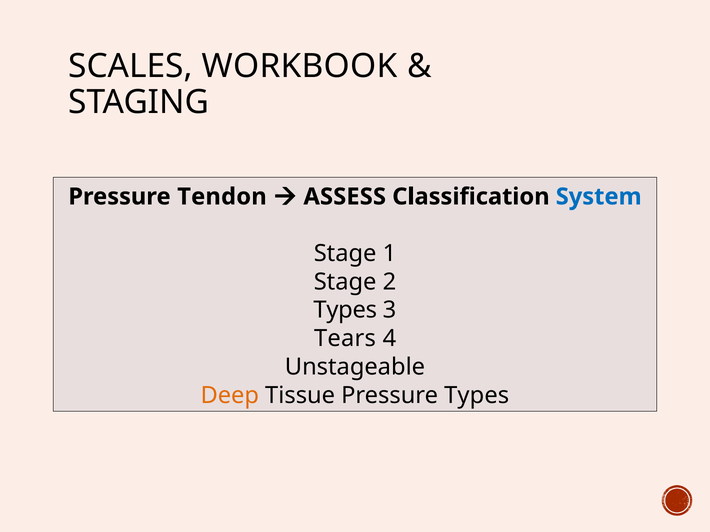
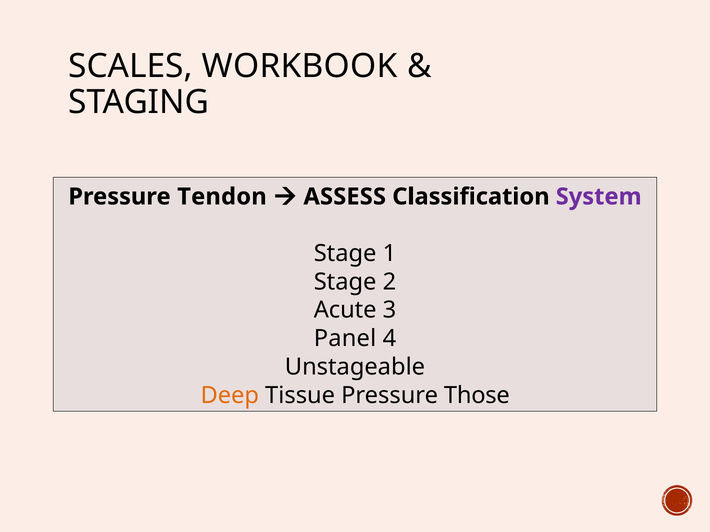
System colour: blue -> purple (599, 197)
Types: Types -> Acute (345, 310)
Tears: Tears -> Panel (345, 339)
Pressure Types: Types -> Those (477, 396)
